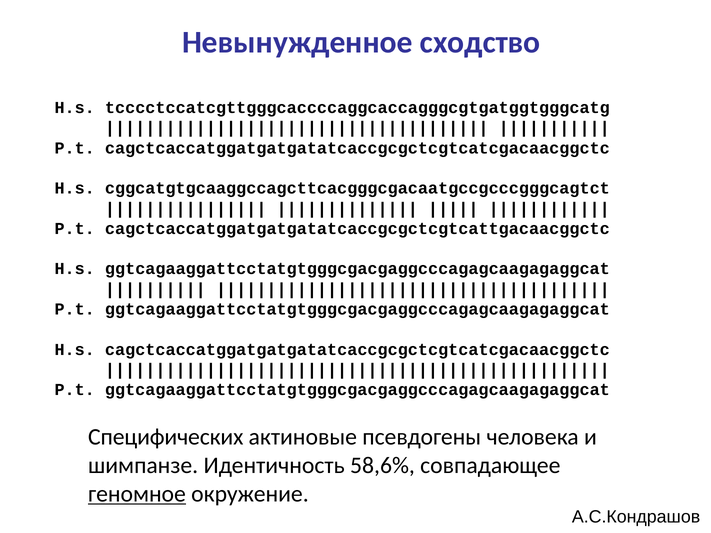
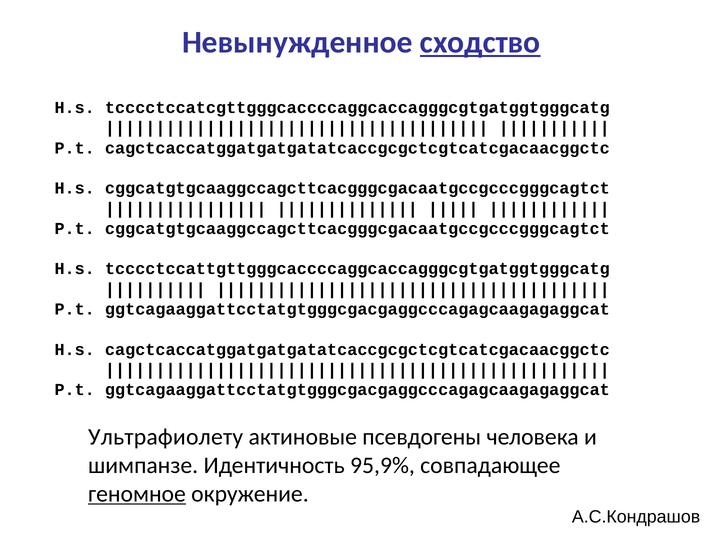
сходство underline: none -> present (480, 42)
P.t cagctcaccatggatgatgatatcaccgcgctcgtcattgacaacggctc: cagctcaccatggatgatgatatcaccgcgctcgtcattgacaacggctc -> cggcatgtgcaaggccagcttcacgggcgacaatgccgcccgggcagtct (357, 229)
H.s ggtcagaaggattcctatgtgggcgacgaggcccagagcaagagaggcat: ggtcagaaggattcctatgtgggcgacgaggcccagagcaagagaggcat -> tcccctccattgttgggcaccccaggcaccagggcgtgatggtgggcatg (357, 269)
Специфических: Специфических -> Ультрафиолету (166, 437)
58,6%: 58,6% -> 95,9% (382, 466)
